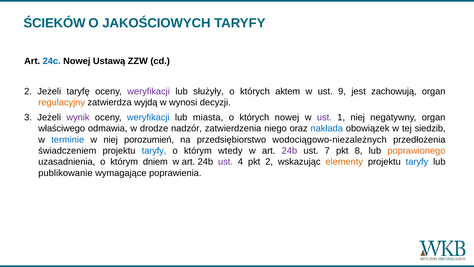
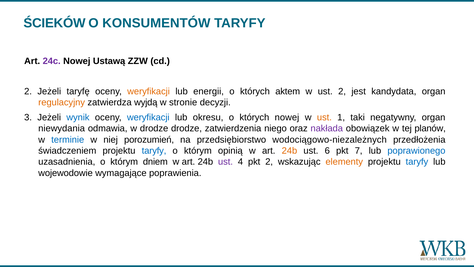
JAKOŚCIOWYCH: JAKOŚCIOWYCH -> KONSUMENTÓW (156, 23)
24c colour: blue -> purple (52, 61)
weryfikacji colour: purple -> orange (149, 91)
służyły: służyły -> energii (209, 91)
ust 9: 9 -> 2 (342, 91)
zachowują: zachowują -> kandydata (394, 91)
wynosi: wynosi -> stronie (183, 102)
wynik colour: purple -> blue (78, 117)
miasta: miasta -> okresu (208, 117)
ust colour: purple -> orange (324, 117)
1 niej: niej -> taki (358, 117)
właściwego: właściwego -> niewydania (62, 128)
drodze nadzór: nadzór -> drodze (187, 128)
nakłada colour: blue -> purple (327, 128)
siedzib: siedzib -> planów (430, 128)
wtedy: wtedy -> opinią (230, 151)
24b colour: purple -> orange (289, 151)
7: 7 -> 6 (327, 151)
8: 8 -> 7 (359, 151)
poprawionego colour: orange -> blue (416, 151)
publikowanie: publikowanie -> wojewodowie (66, 173)
